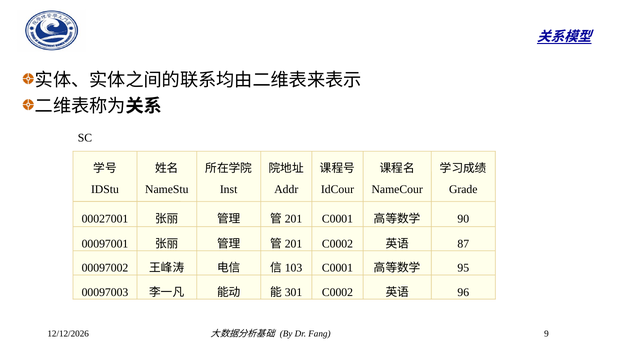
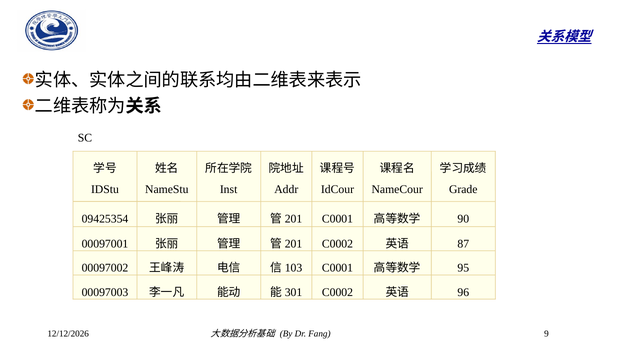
00027001: 00027001 -> 09425354 (105, 218)
